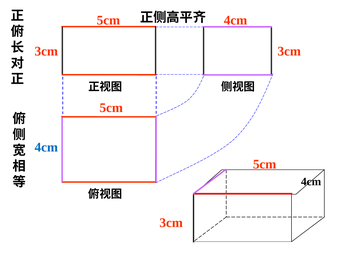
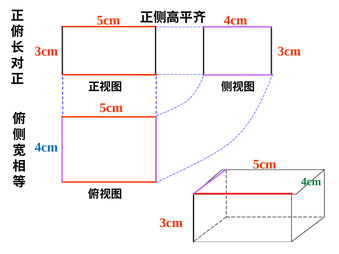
4cm colour: black -> green (311, 182)
